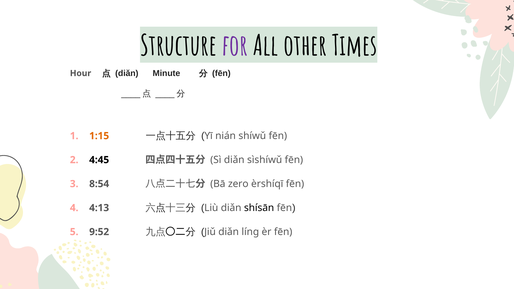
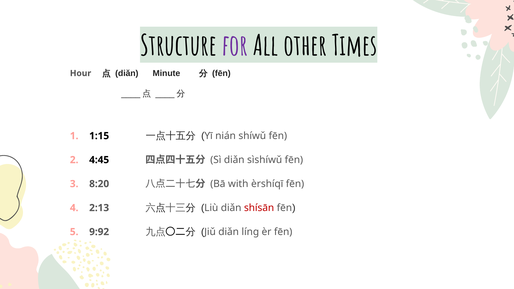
1:15 colour: orange -> black (99, 136)
8:54: 8:54 -> 8:20 (99, 184)
zero: zero -> with (238, 184)
4:13: 4:13 -> 2:13 (99, 208)
shísān colour: black -> red (259, 208)
9:52: 9:52 -> 9:92 (99, 232)
